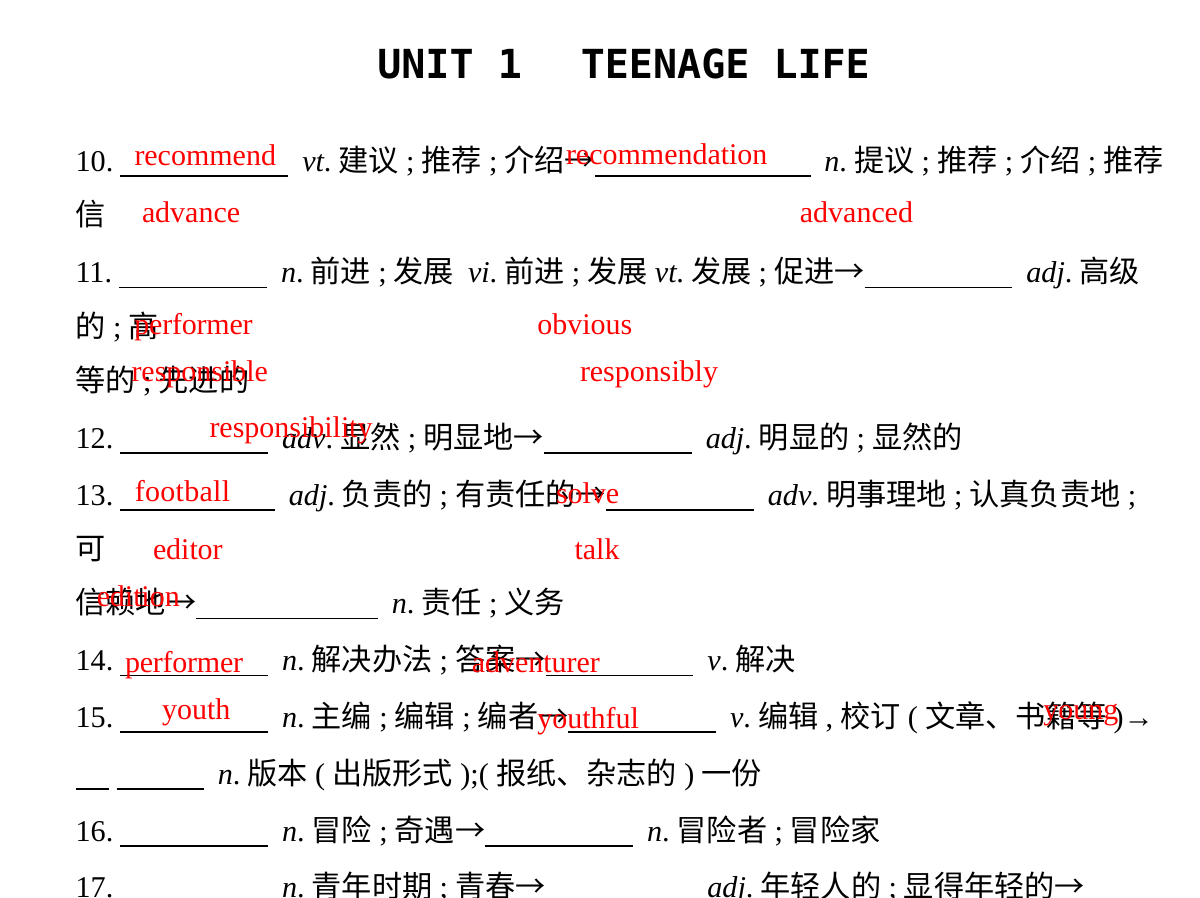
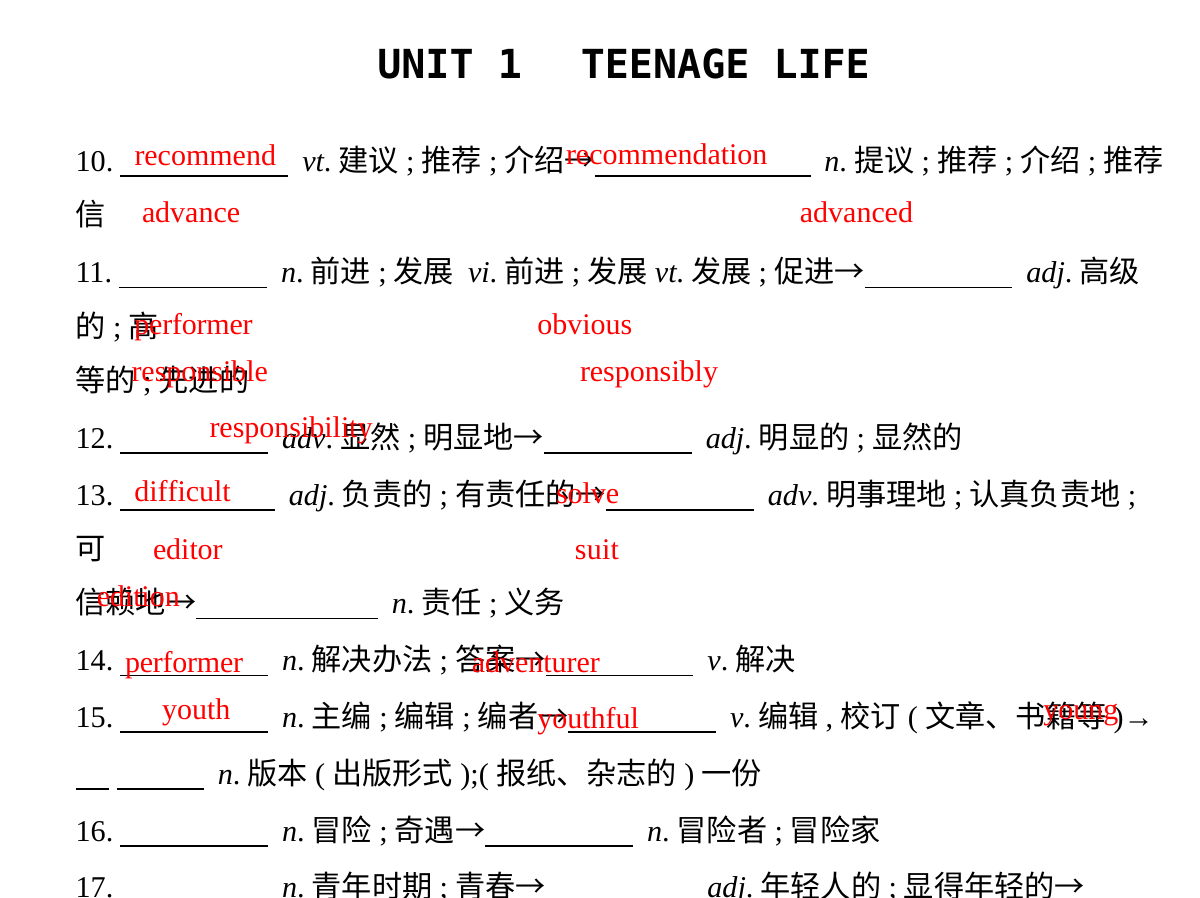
football: football -> difficult (183, 492)
talk: talk -> suit (597, 550)
